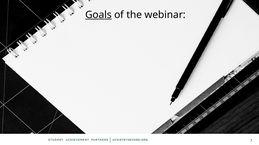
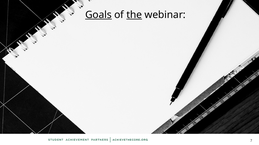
the underline: none -> present (134, 15)
